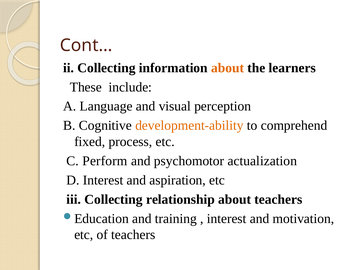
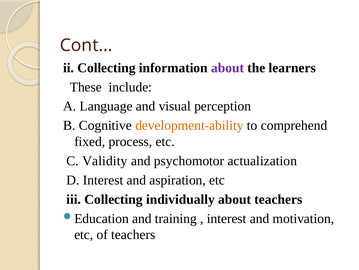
about colour: orange -> purple (228, 68)
Perform: Perform -> Validity (105, 160)
relationship: relationship -> individually (180, 199)
